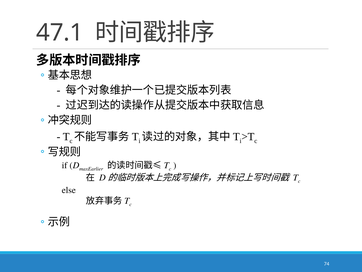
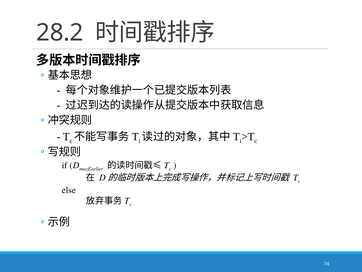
47.1: 47.1 -> 28.2 (60, 33)
